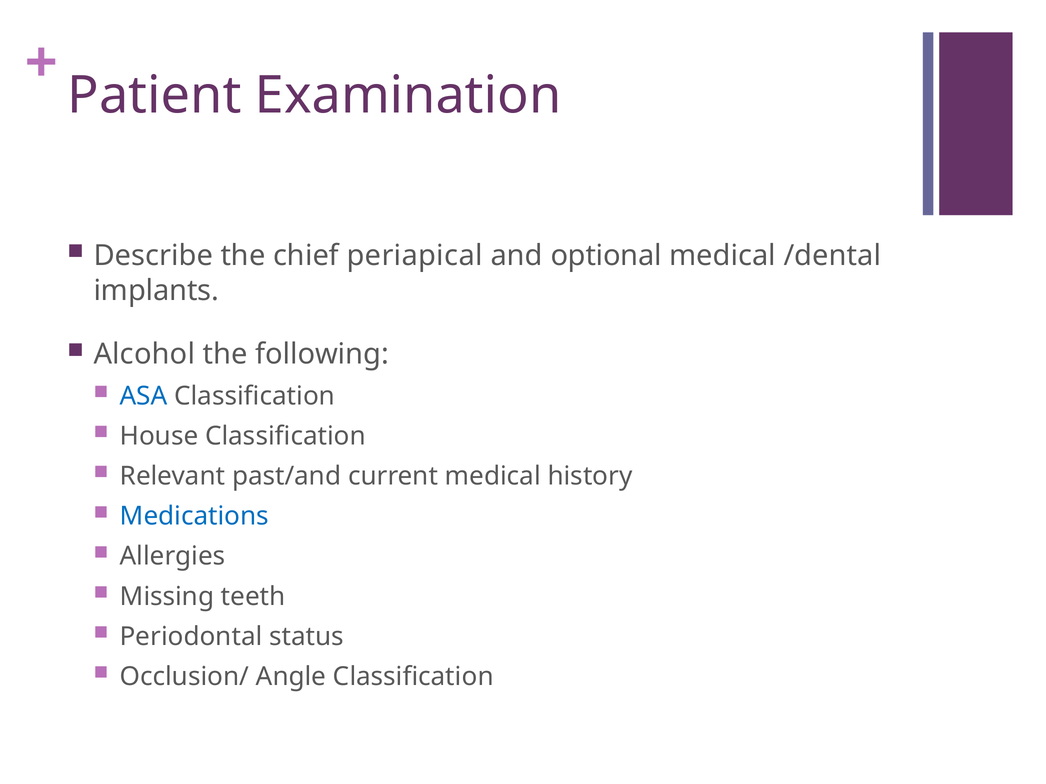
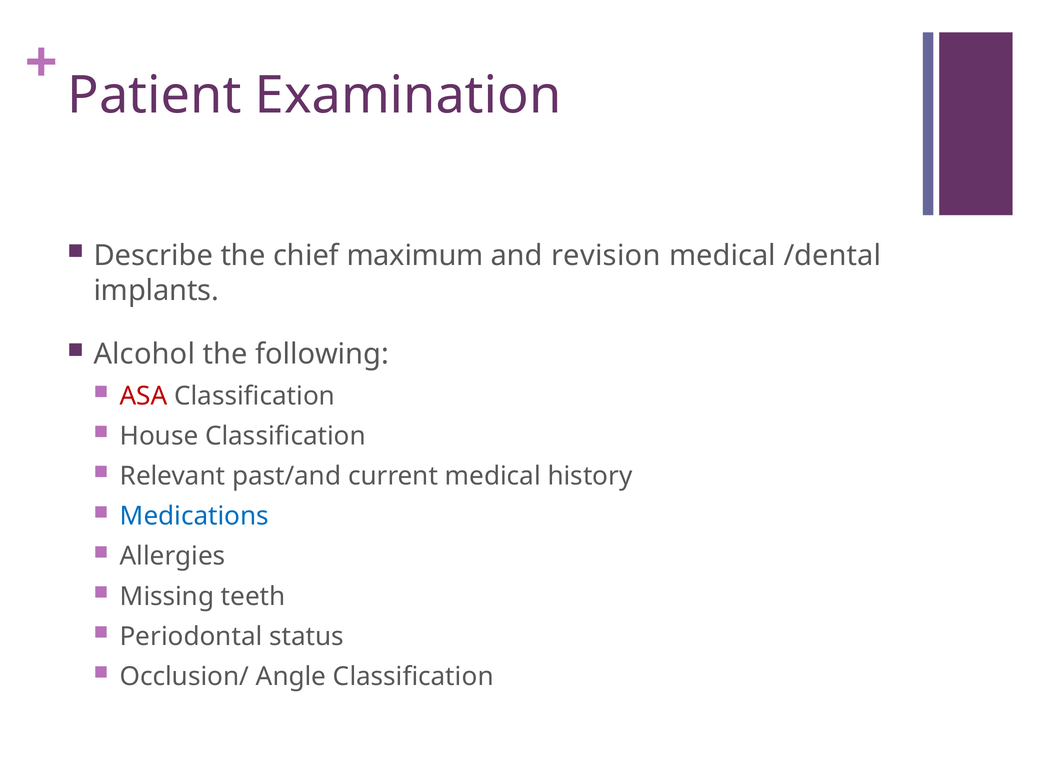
periapical: periapical -> maximum (415, 256)
optional: optional -> revision (606, 256)
ASA colour: blue -> red (144, 396)
